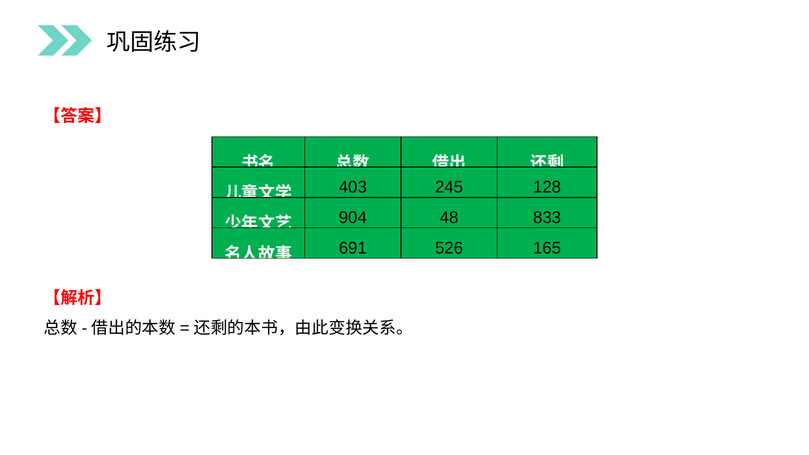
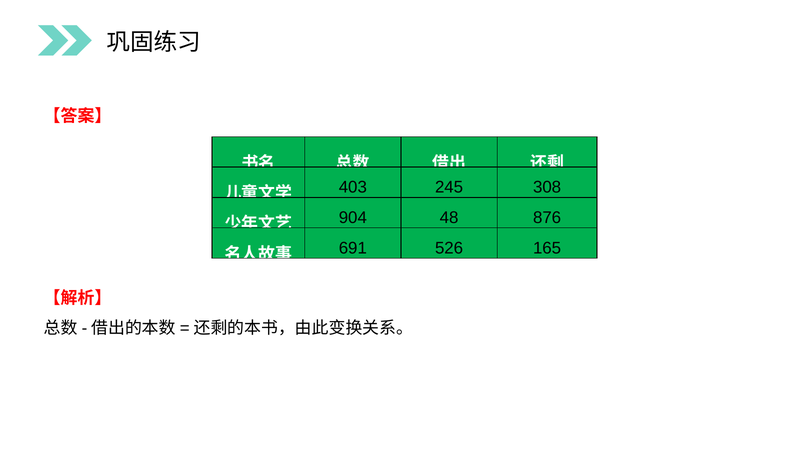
128: 128 -> 308 (547, 187)
833: 833 -> 876 (547, 218)
